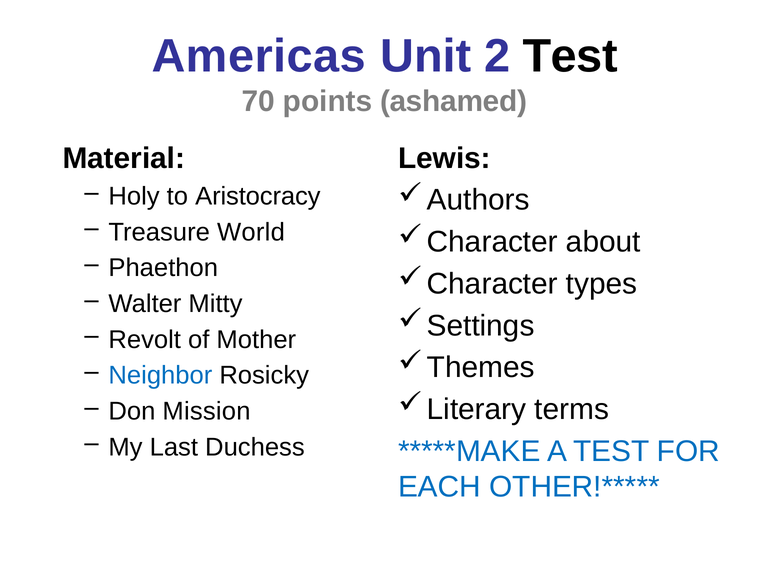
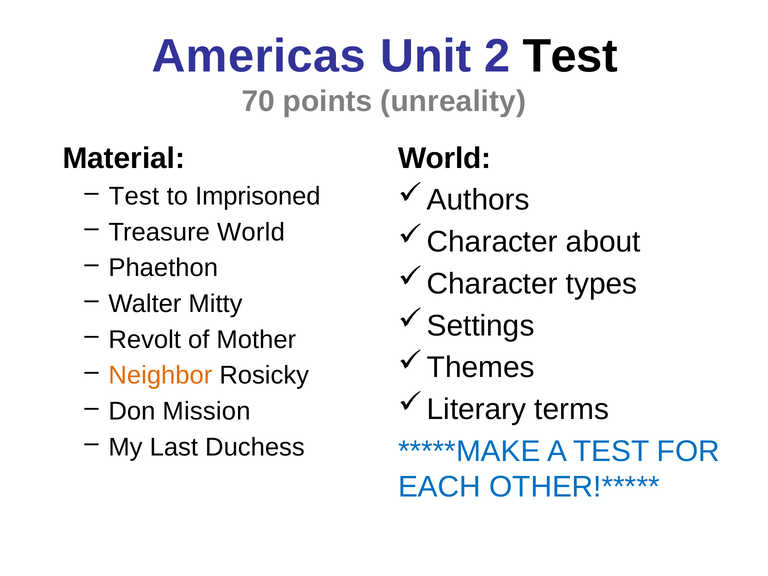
ashamed: ashamed -> unreality (453, 101)
Lewis: Lewis -> World (445, 158)
Holy: Holy -> Test (134, 196)
Aristocracy: Aristocracy -> Imprisoned (258, 196)
Neighbor colour: blue -> orange (160, 376)
